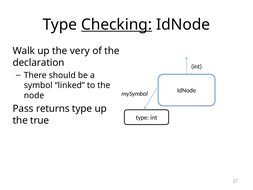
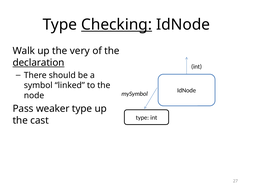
declaration underline: none -> present (39, 63)
returns: returns -> weaker (53, 108)
true: true -> cast (40, 120)
